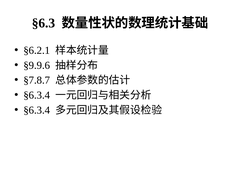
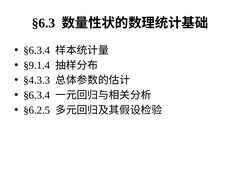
§6.2.1: §6.2.1 -> §6.3.4 (37, 50)
§9.9.6: §9.9.6 -> §9.1.4 (37, 65)
§7.8.7: §7.8.7 -> §4.3.3 (37, 80)
§6.3.4: §6.3.4 -> §6.2.5 (37, 110)
